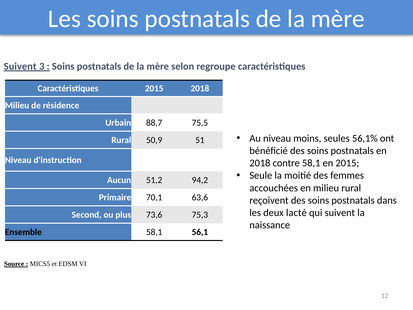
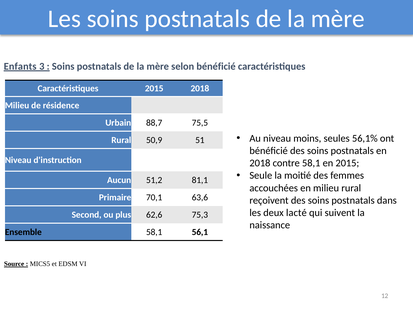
Suivent: Suivent -> Enfants (20, 66)
selon regroupe: regroupe -> bénéficié (216, 66)
94,2: 94,2 -> 81,1 (200, 180)
73,6: 73,6 -> 62,6 (154, 215)
